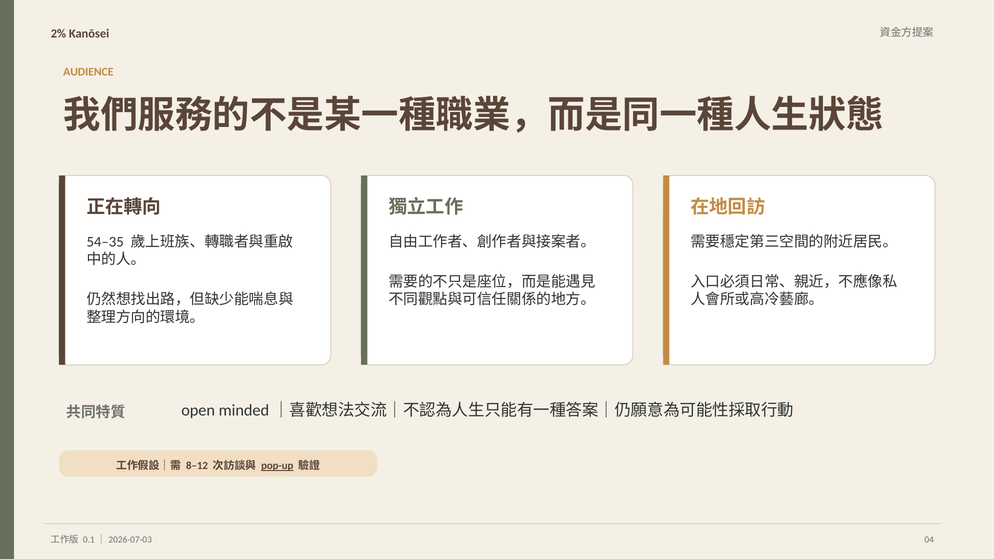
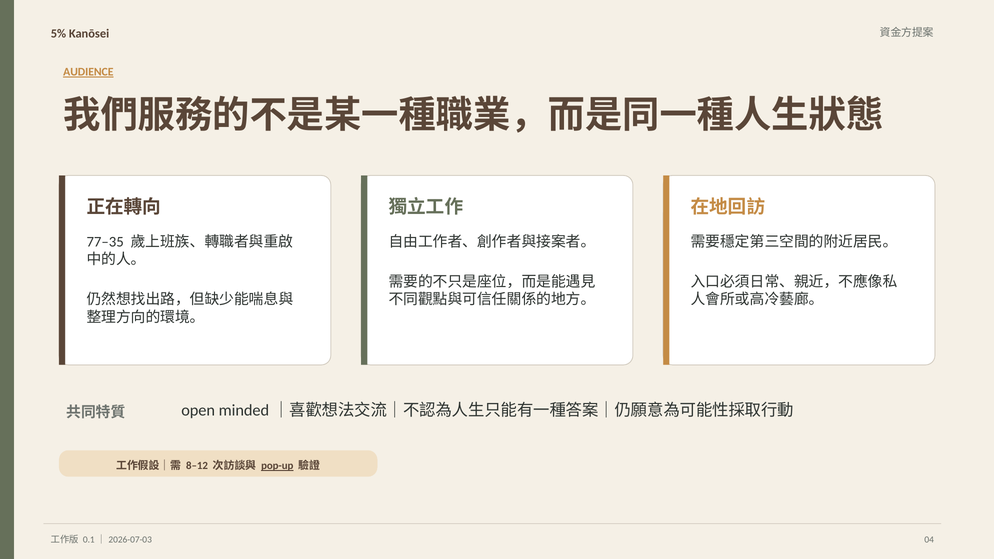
2%: 2% -> 5% (58, 34)
AUDIENCE underline: none -> present (88, 72)
54–35: 54–35 -> 77–35 (105, 242)
